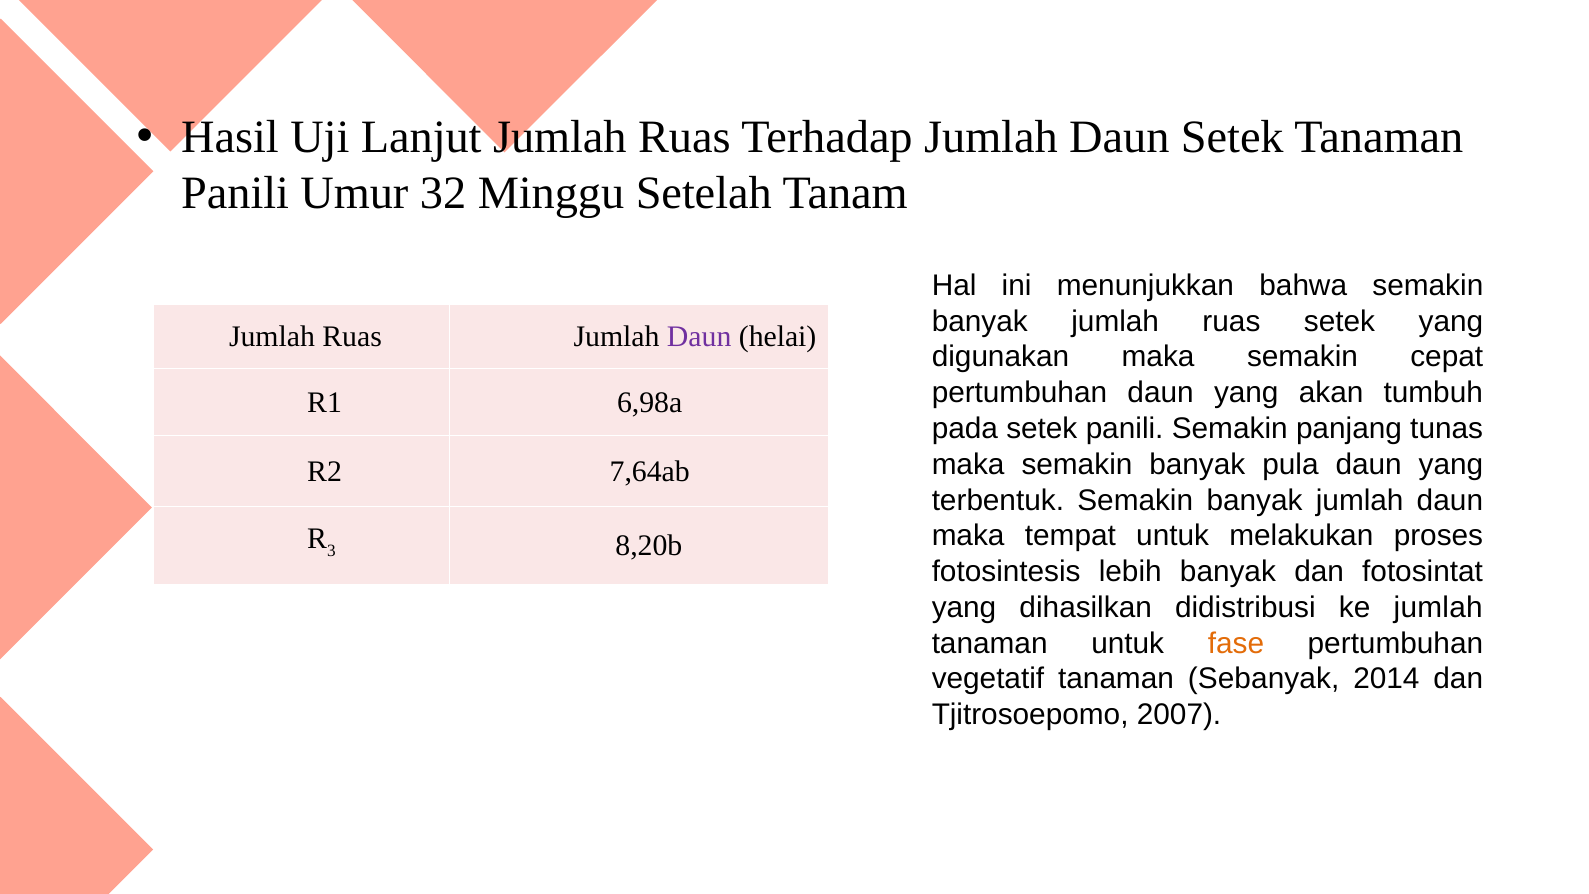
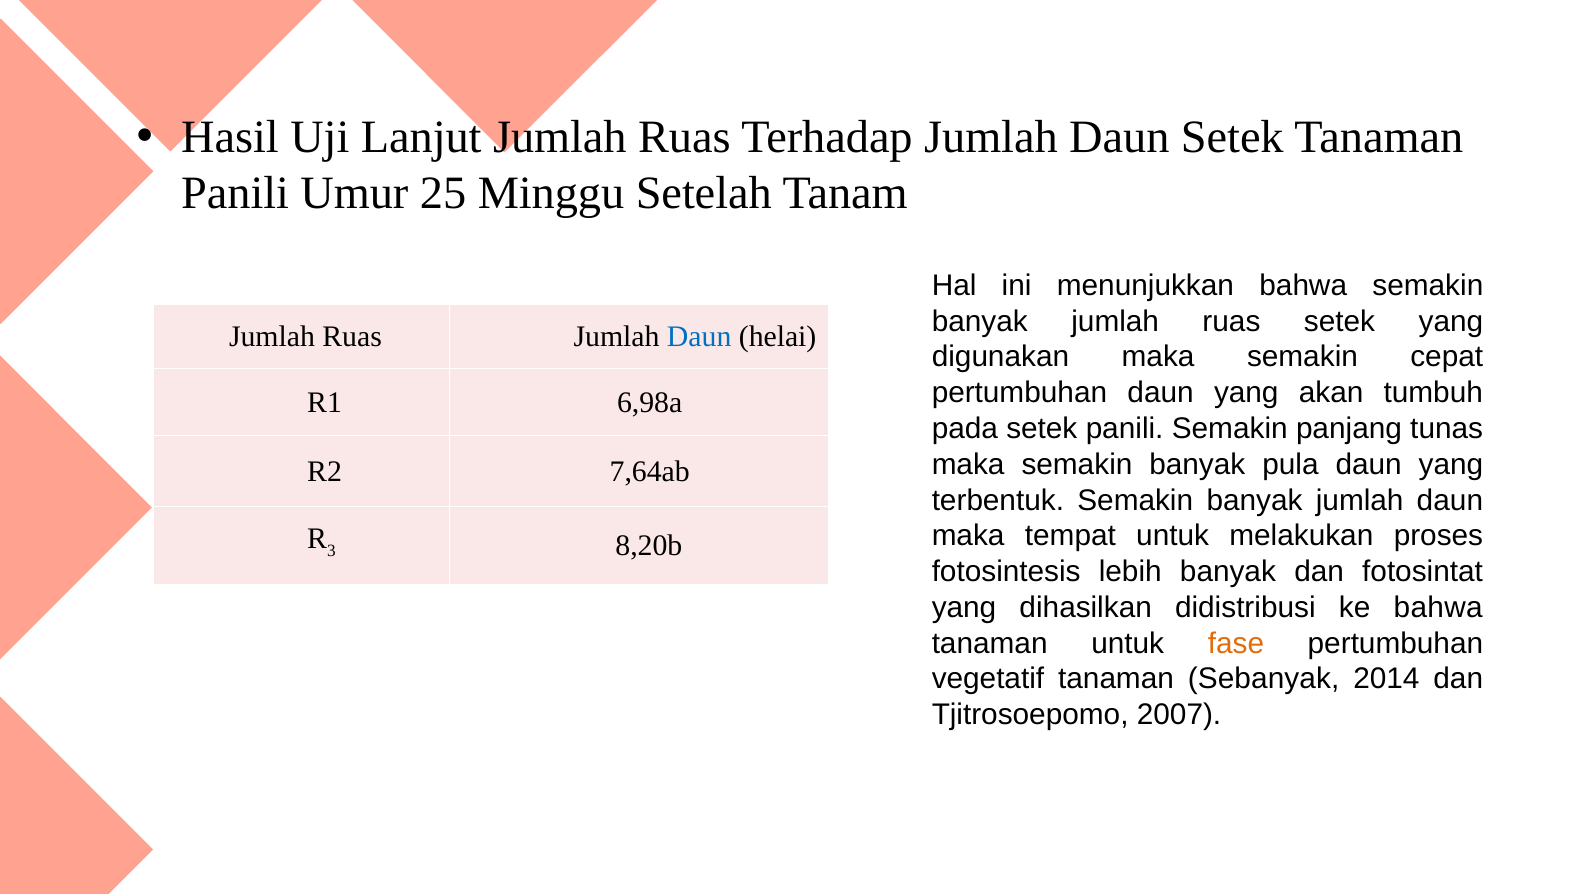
32: 32 -> 25 (443, 193)
Daun colour: purple -> blue (699, 336)
ke jumlah: jumlah -> bahwa (1438, 607)
